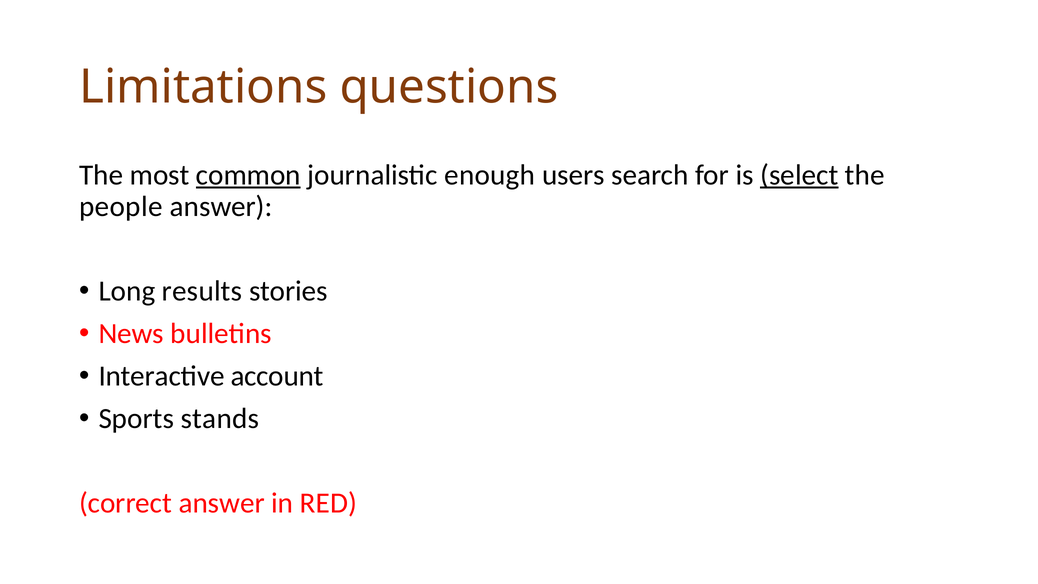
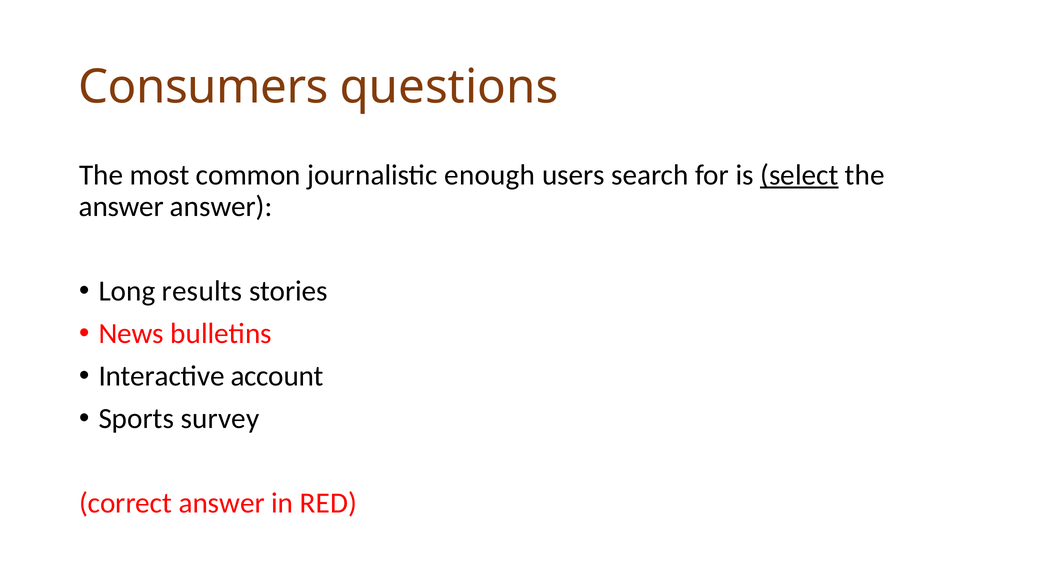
Limitations: Limitations -> Consumers (203, 87)
common underline: present -> none (248, 175)
people: people -> answer (121, 206)
stands: stands -> survey (220, 418)
